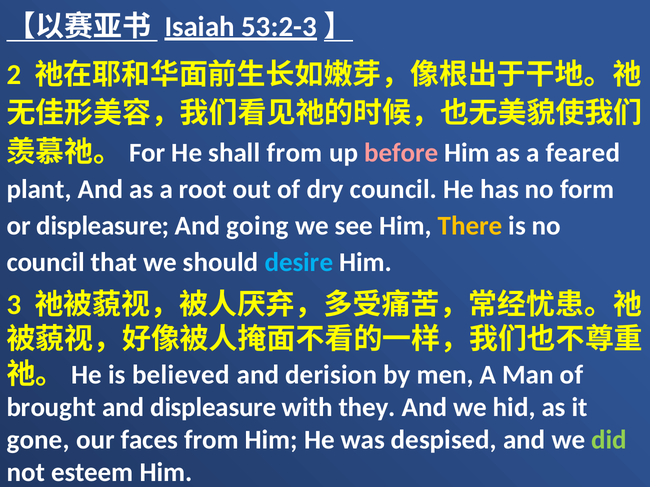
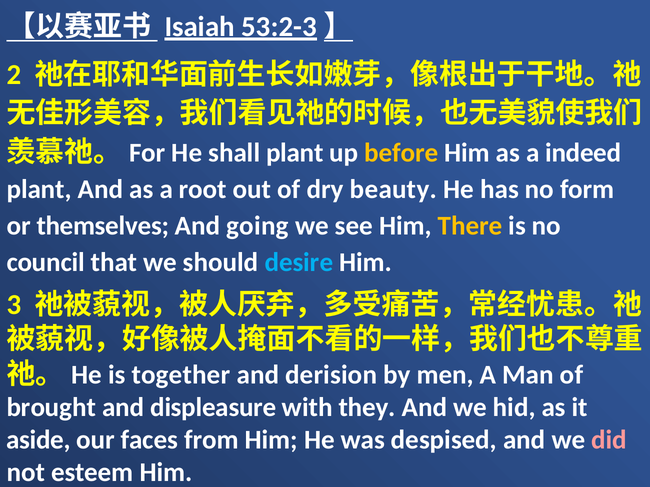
shall from: from -> plant (295, 153)
before colour: pink -> yellow (401, 153)
feared: feared -> indeed (583, 153)
dry council: council -> beauty (393, 190)
or displeasure: displeasure -> themselves (103, 226)
believed: believed -> together (181, 375)
gone: gone -> aside (38, 440)
did colour: light green -> pink (609, 440)
